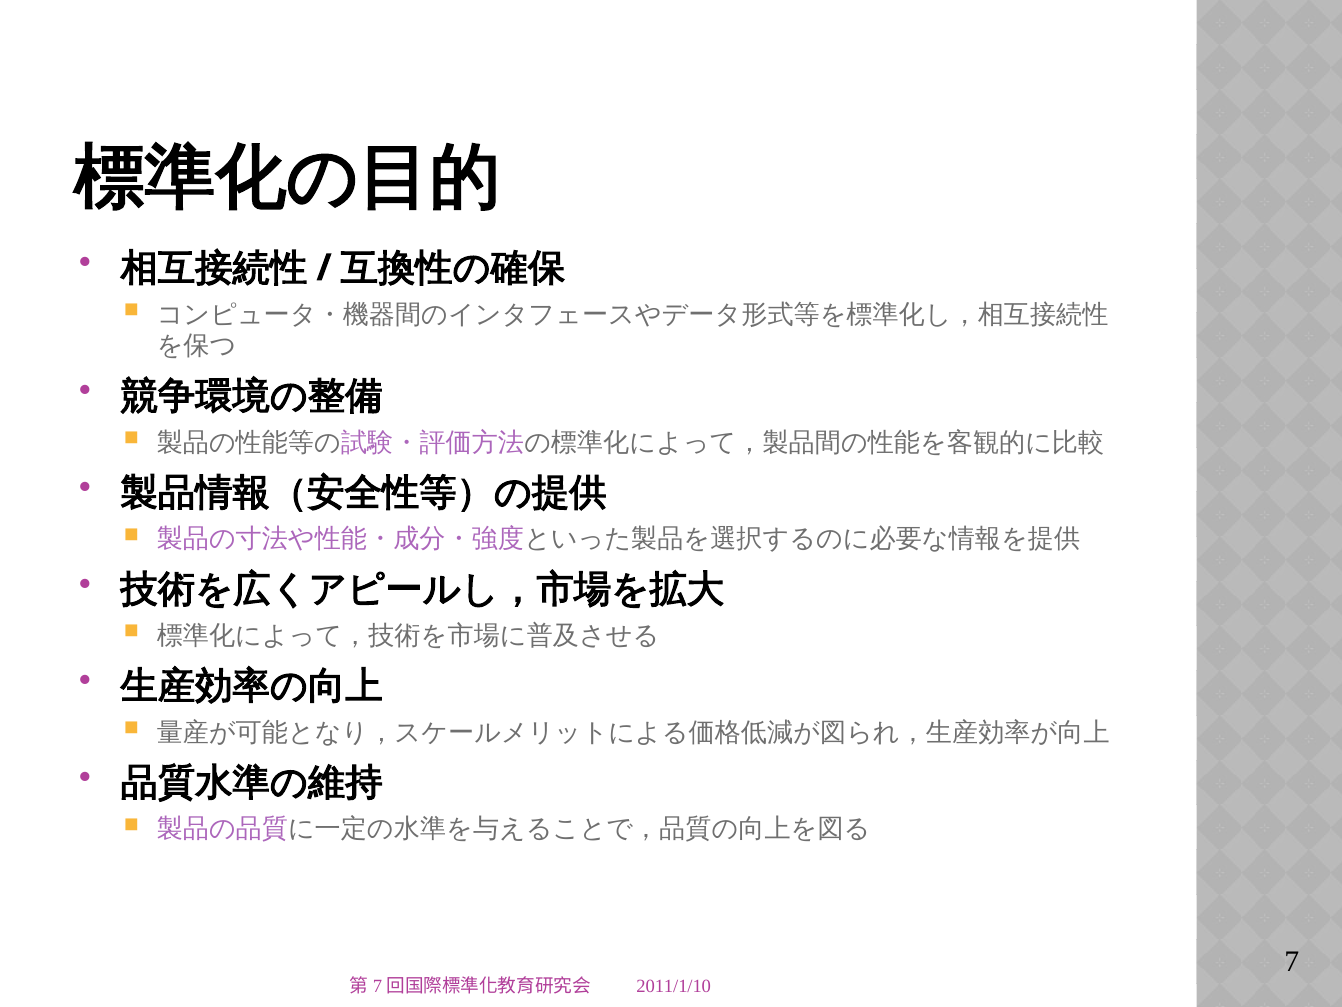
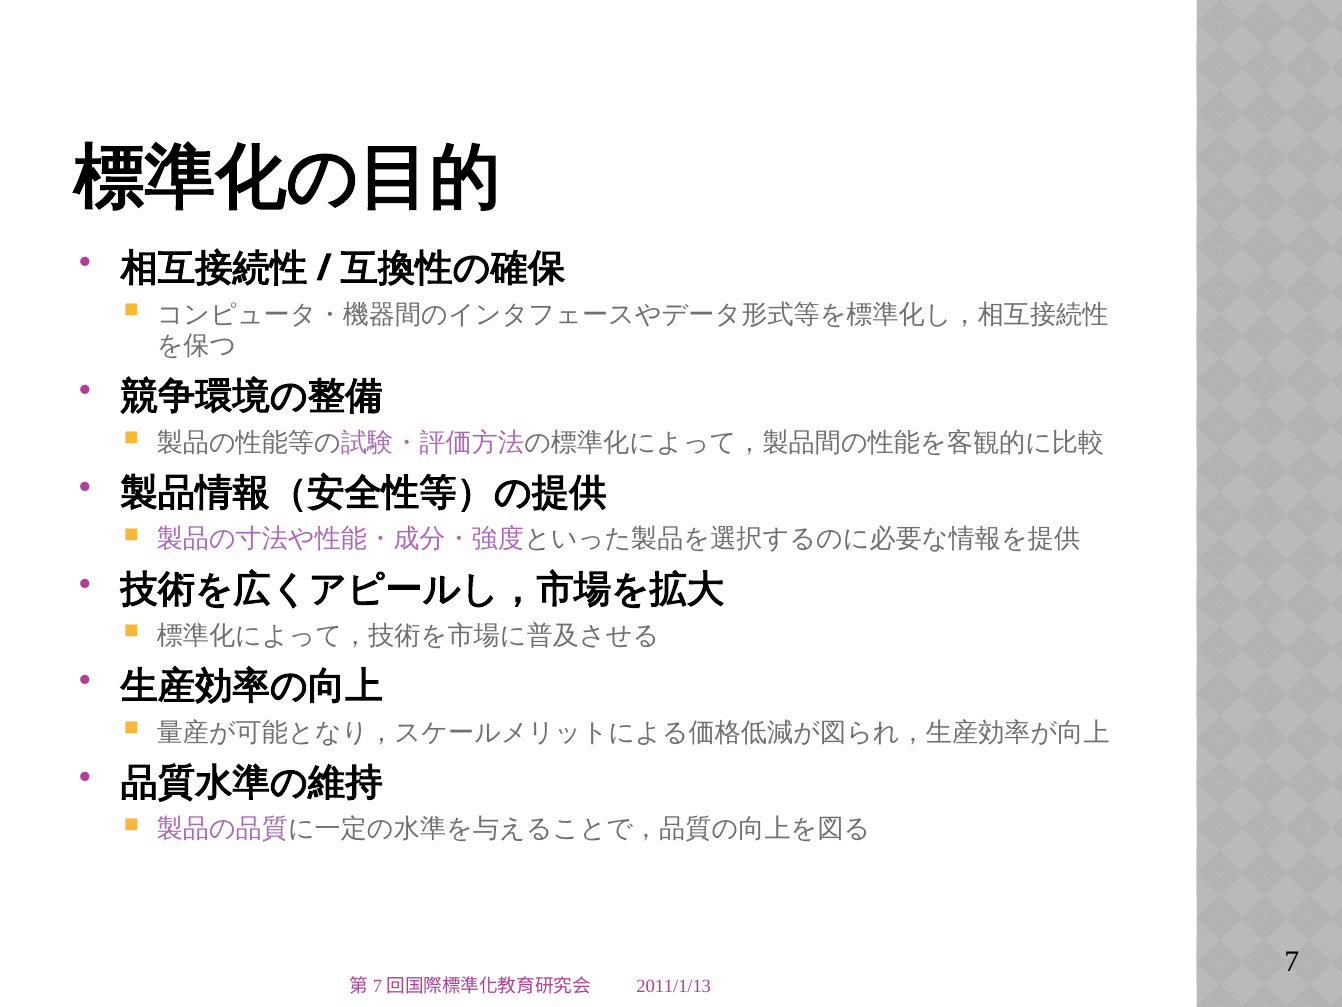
2011/1/10: 2011/1/10 -> 2011/1/13 (674, 986)
